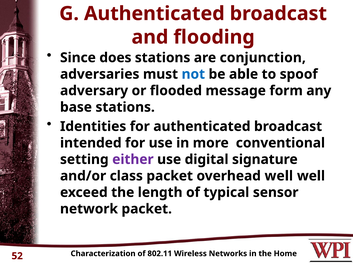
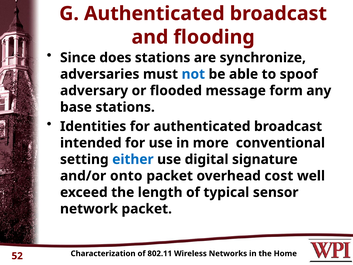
conjunction: conjunction -> synchronize (263, 58)
either colour: purple -> blue (133, 159)
class: class -> onto (126, 176)
overhead well: well -> cost (279, 176)
